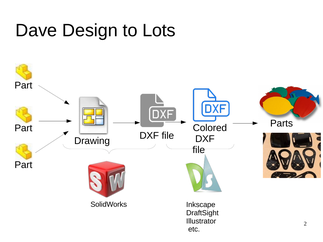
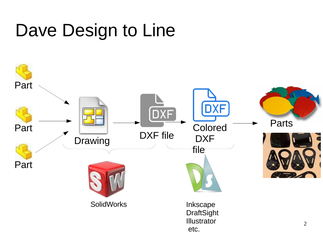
Lots: Lots -> Line (159, 30)
